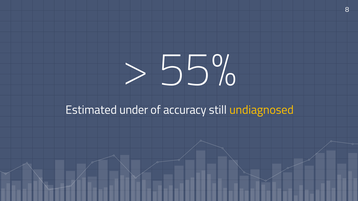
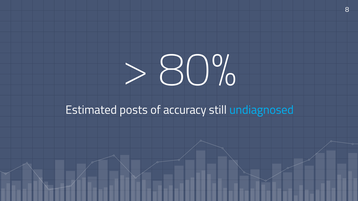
55%: 55% -> 80% (198, 70)
under: under -> posts (134, 110)
undiagnosed colour: yellow -> light blue (262, 110)
